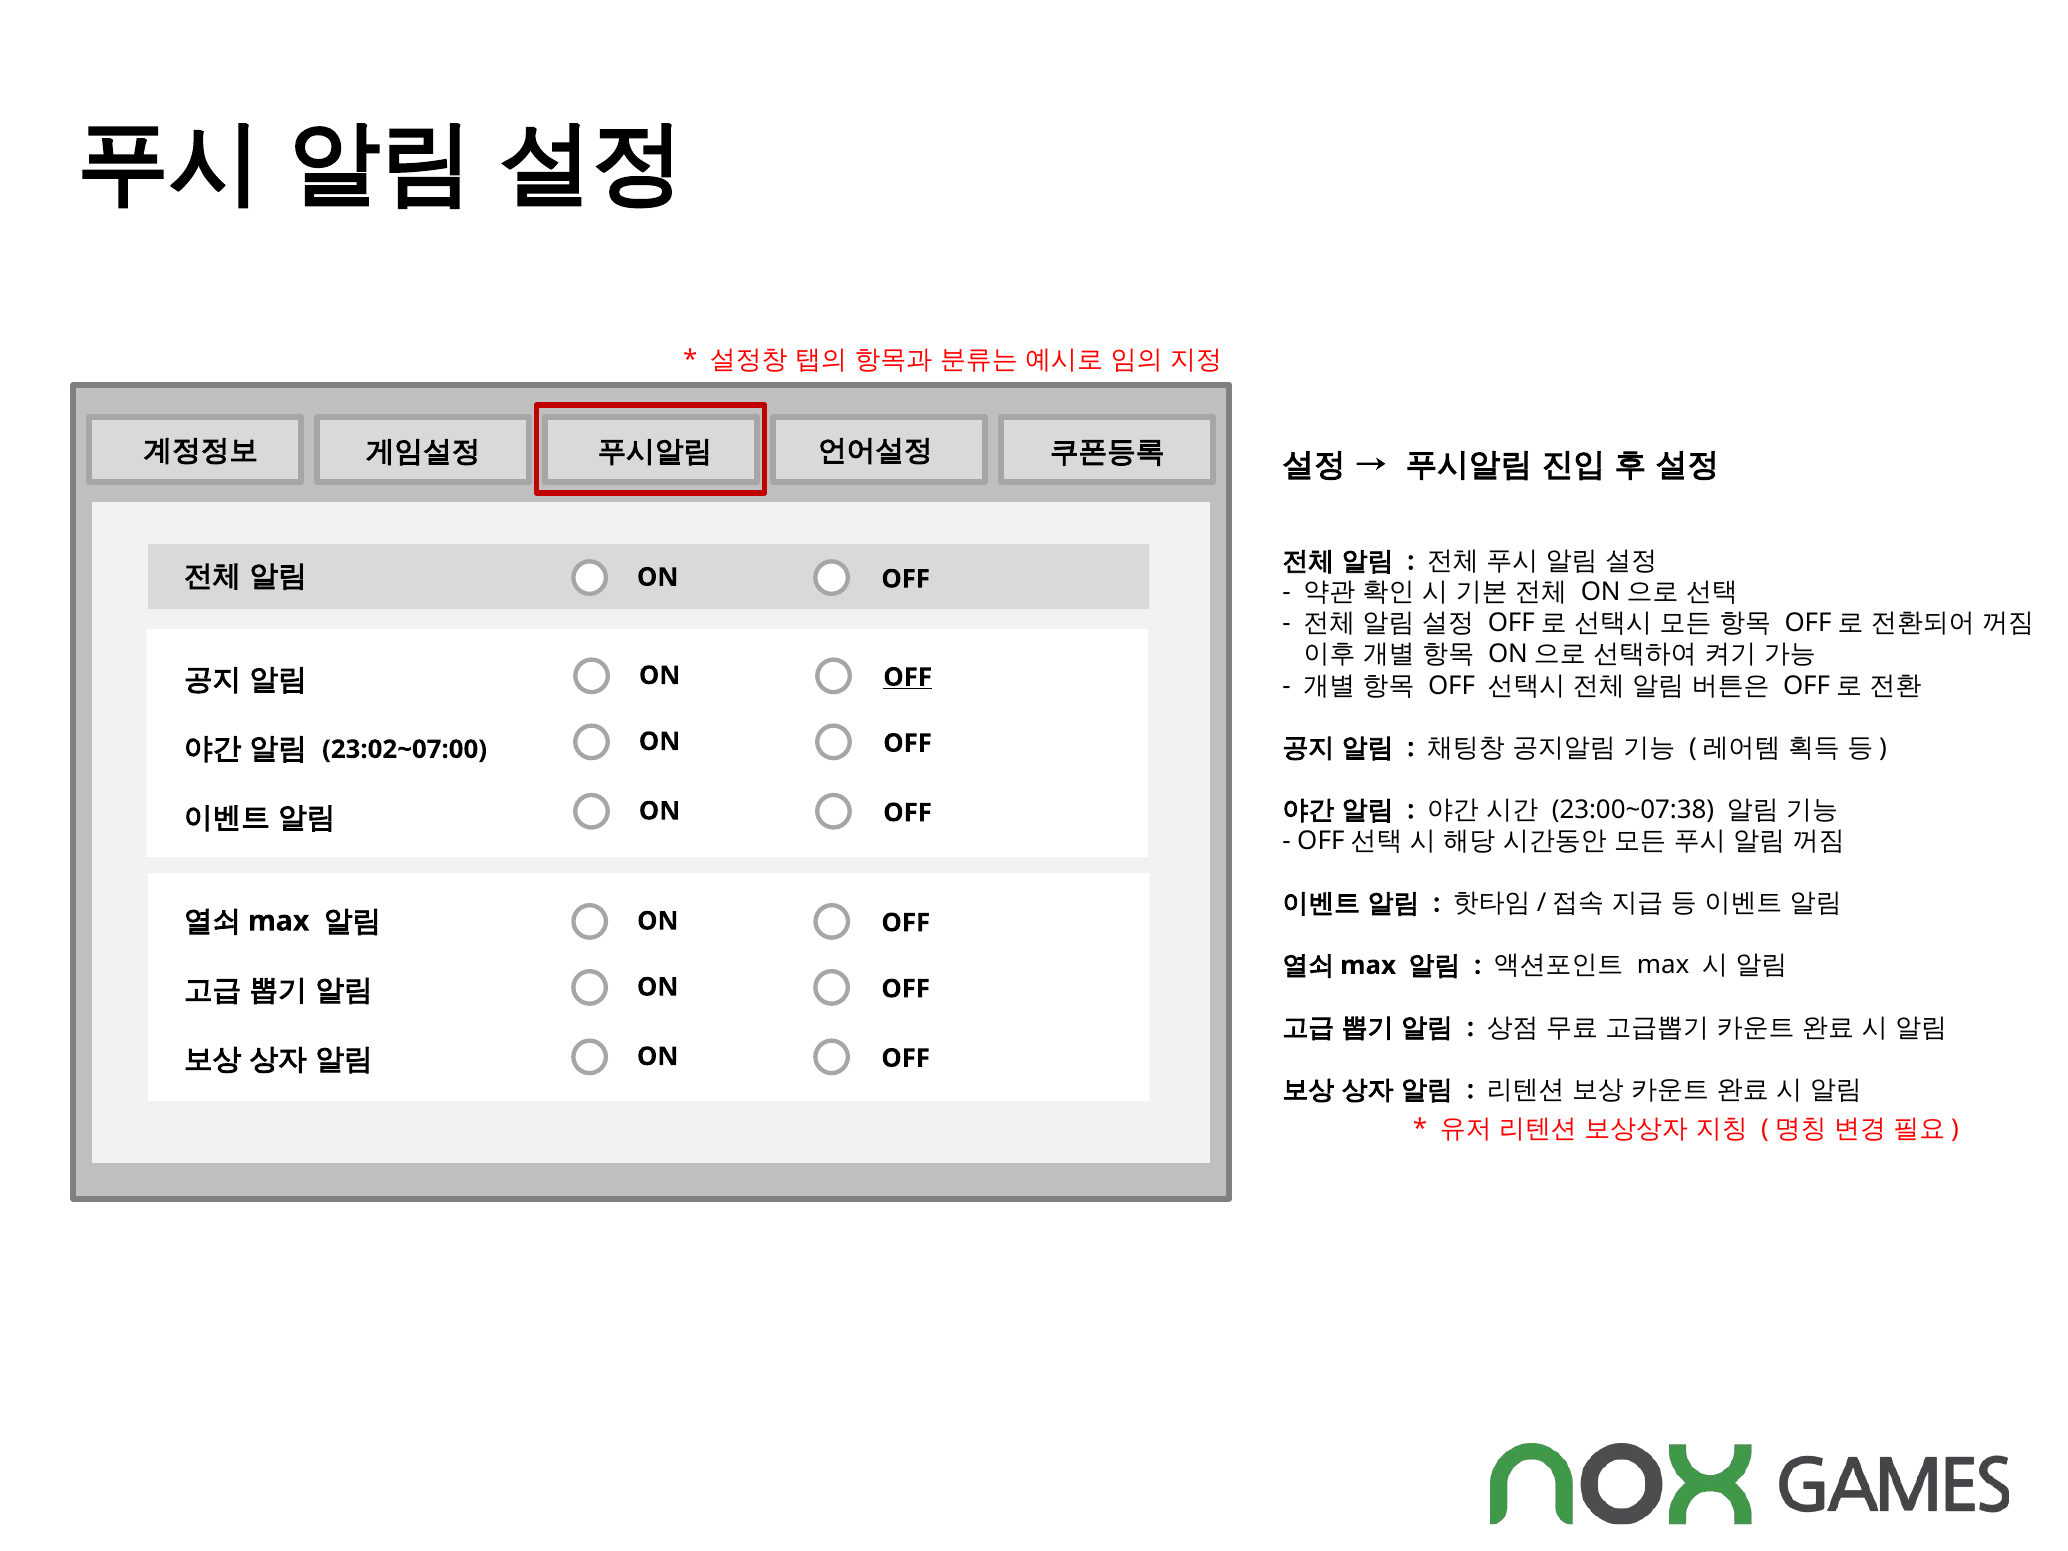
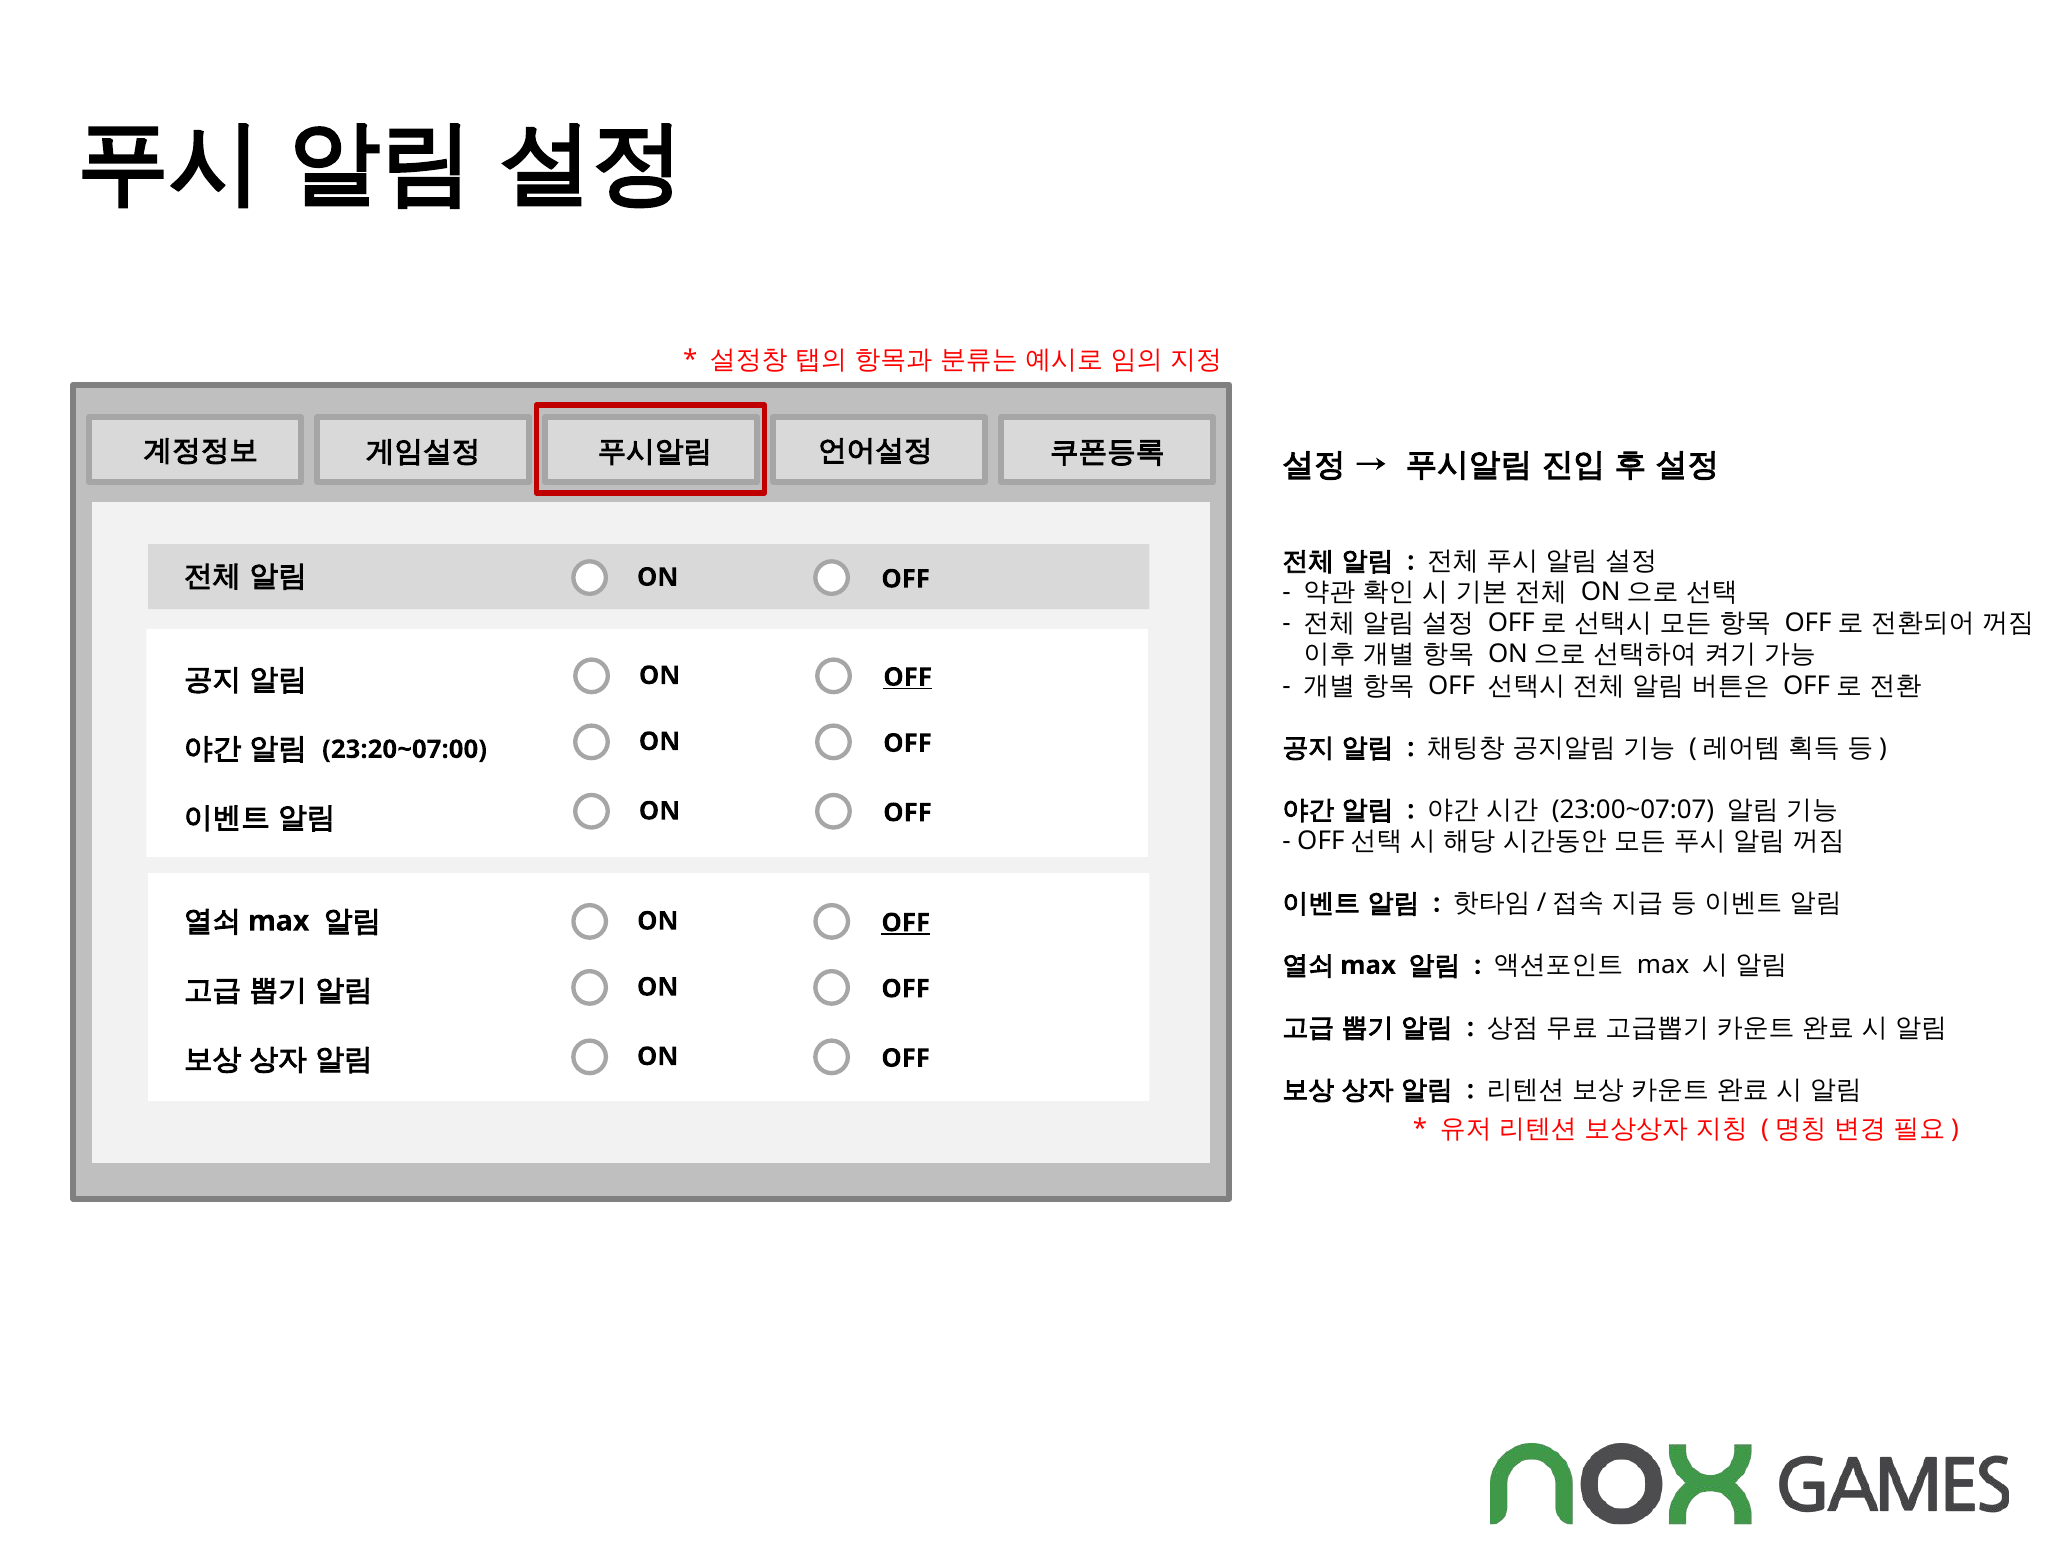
23:02~07:00: 23:02~07:00 -> 23:20~07:00 (405, 749)
23:00~07:38: 23:00~07:38 -> 23:00~07:07 (1633, 810)
OFF underline: none -> present (906, 923)
